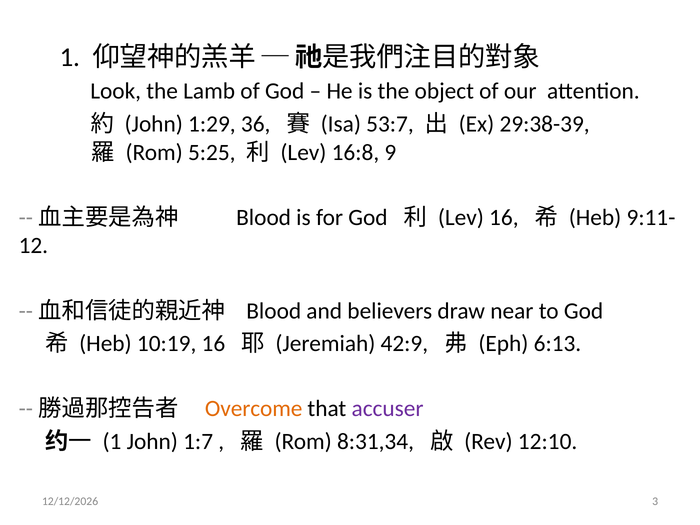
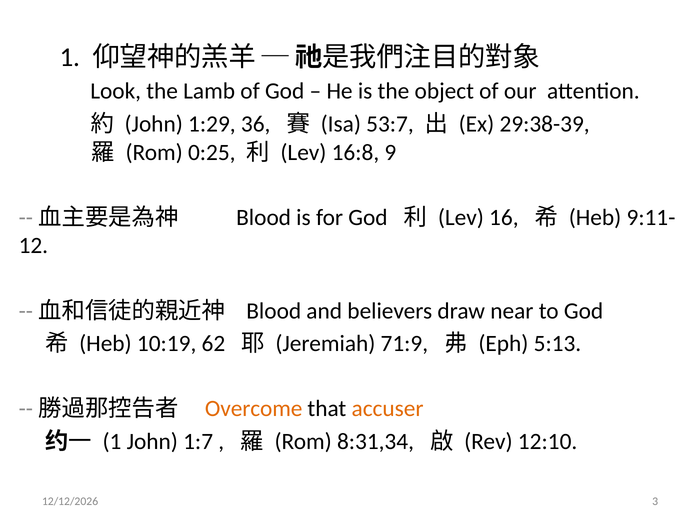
5:25: 5:25 -> 0:25 (212, 153)
10:19 16: 16 -> 62 (213, 343)
42:9: 42:9 -> 71:9 (404, 343)
6:13: 6:13 -> 5:13 (557, 343)
accuser colour: purple -> orange (388, 409)
